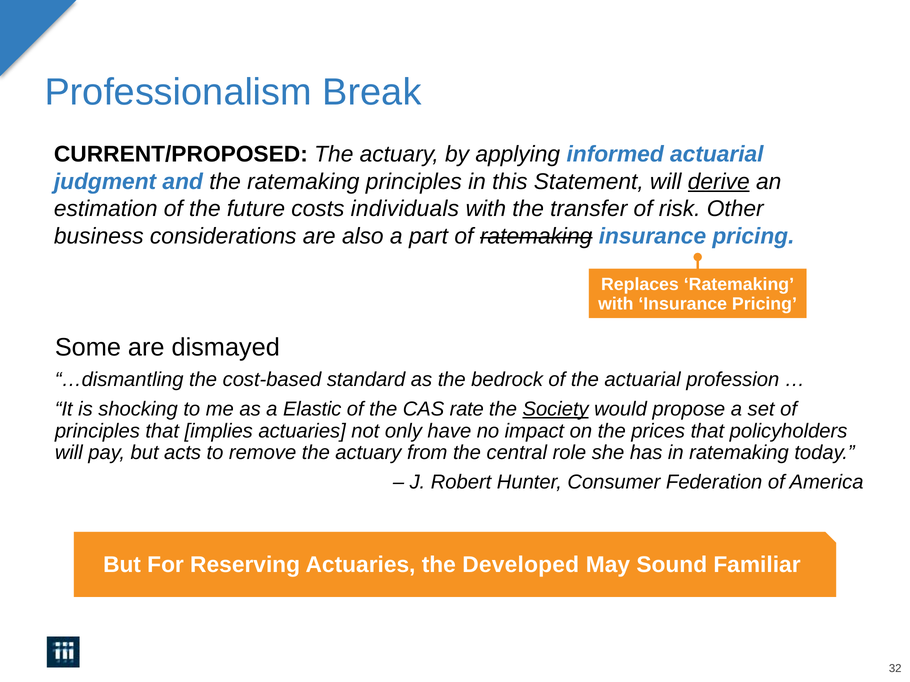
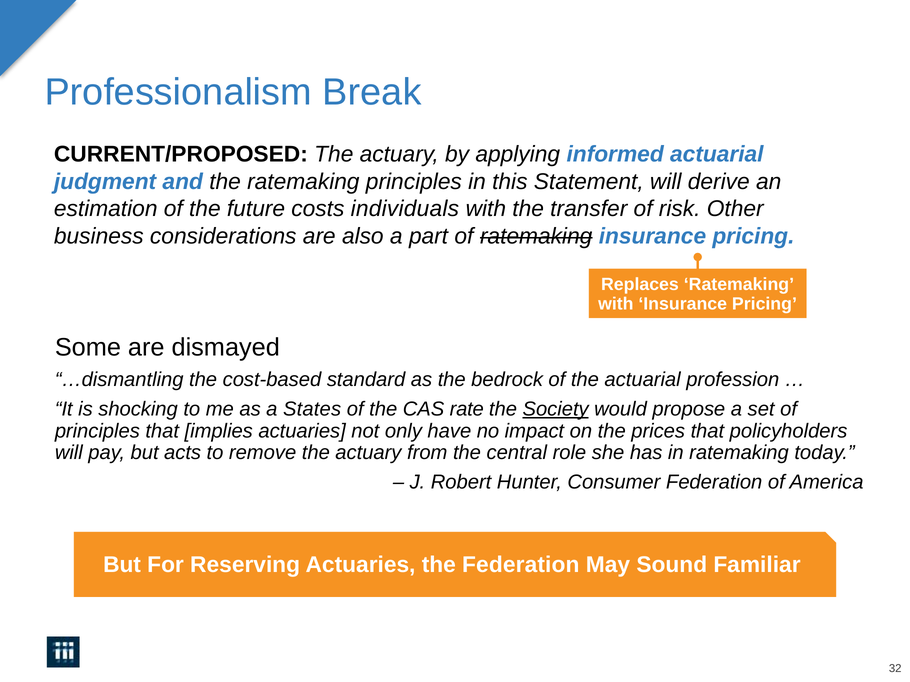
derive underline: present -> none (719, 182)
Elastic: Elastic -> States (312, 409)
the Developed: Developed -> Federation (521, 565)
